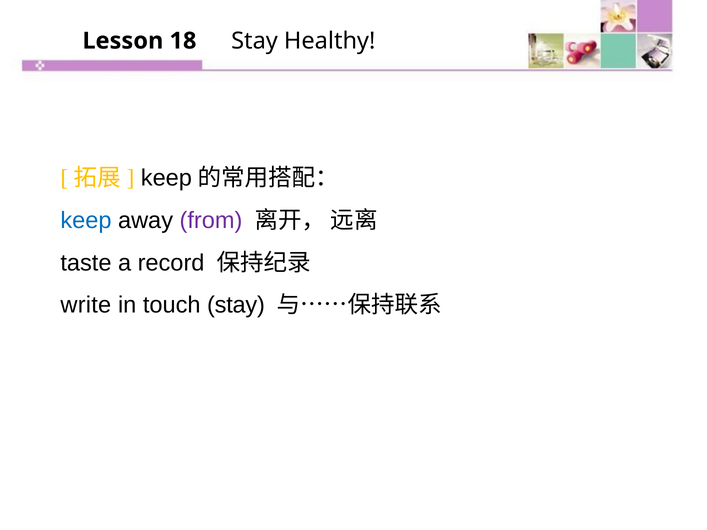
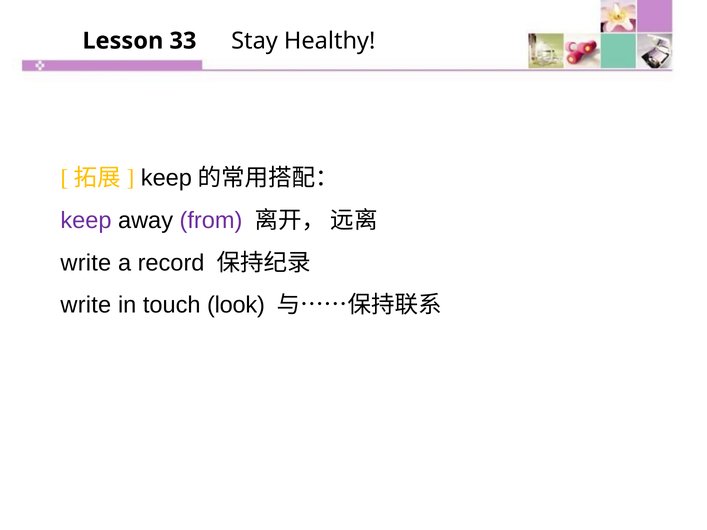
18: 18 -> 33 (183, 41)
keep colour: blue -> purple (86, 220)
taste: taste -> write (86, 263)
touch stay: stay -> look (236, 305)
